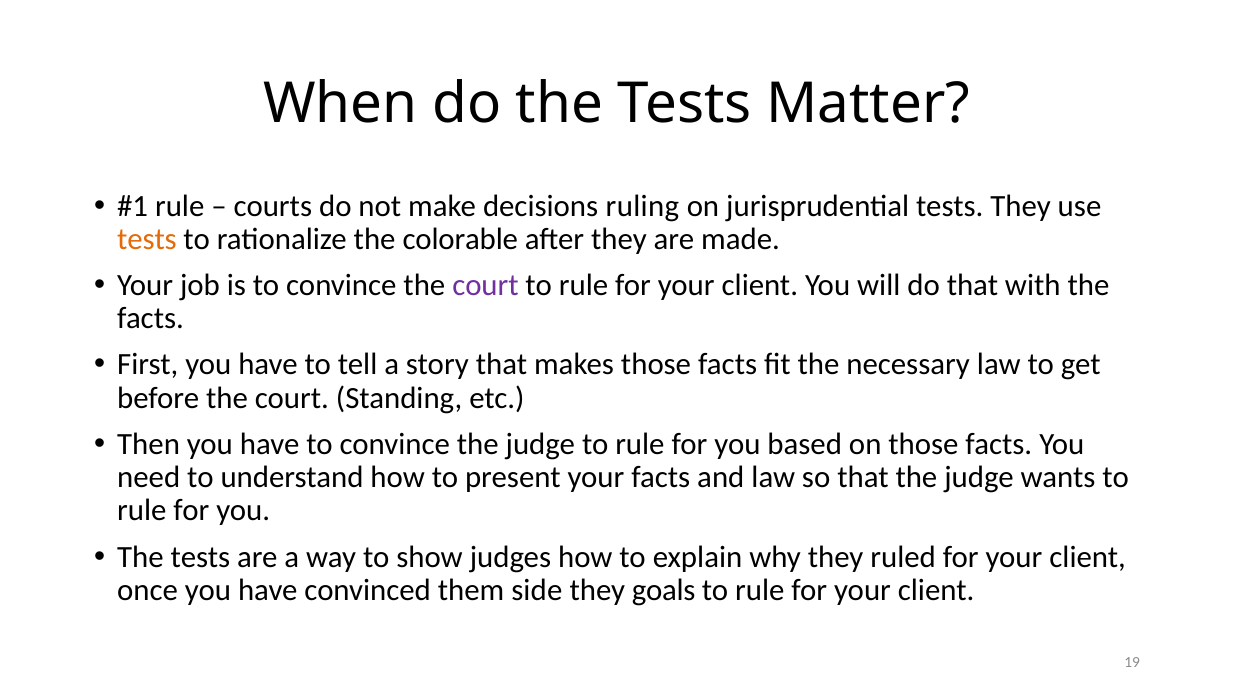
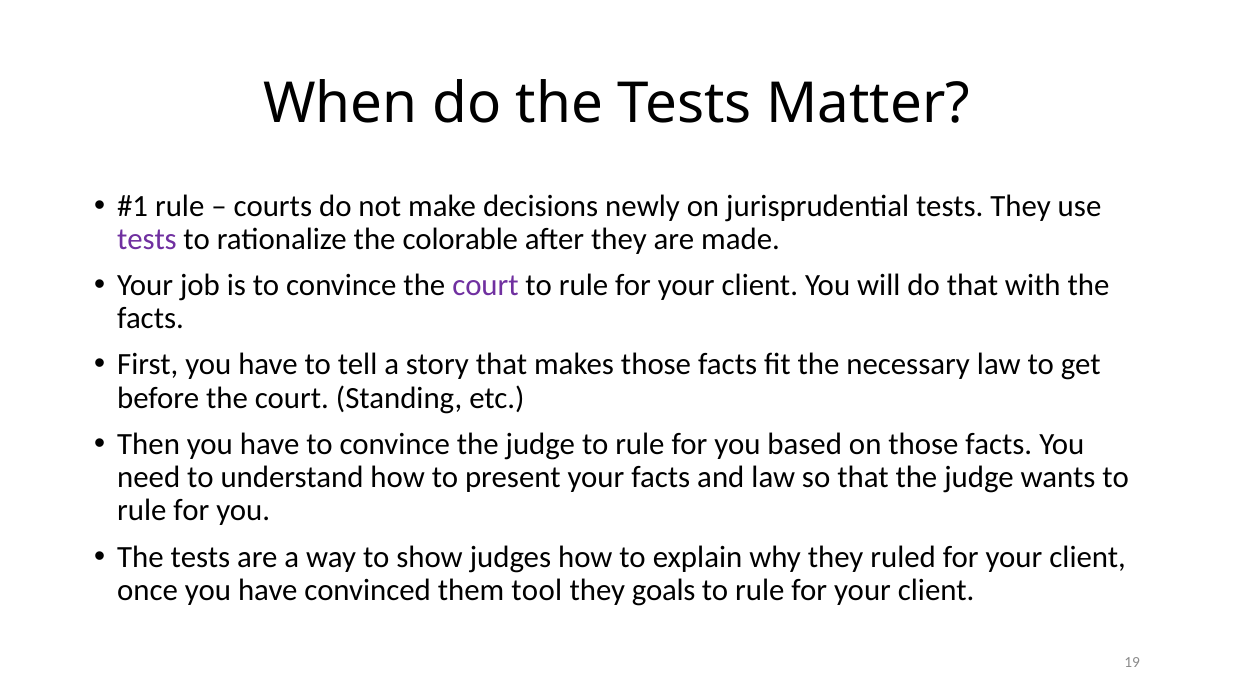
ruling: ruling -> newly (643, 206)
tests colour: orange -> purple (147, 239)
side: side -> tool (537, 590)
